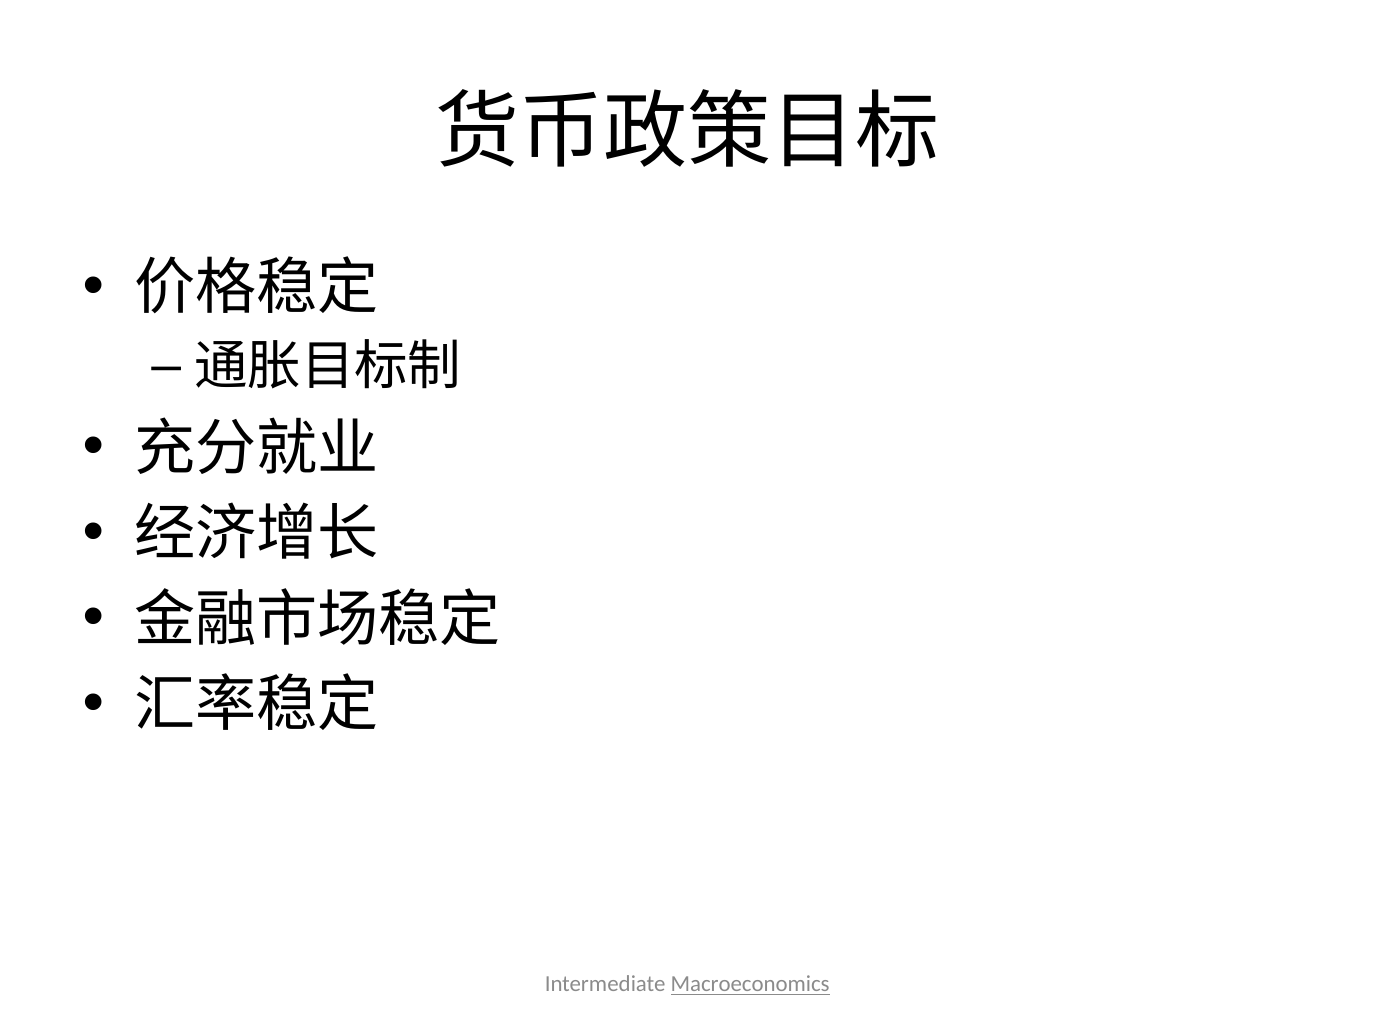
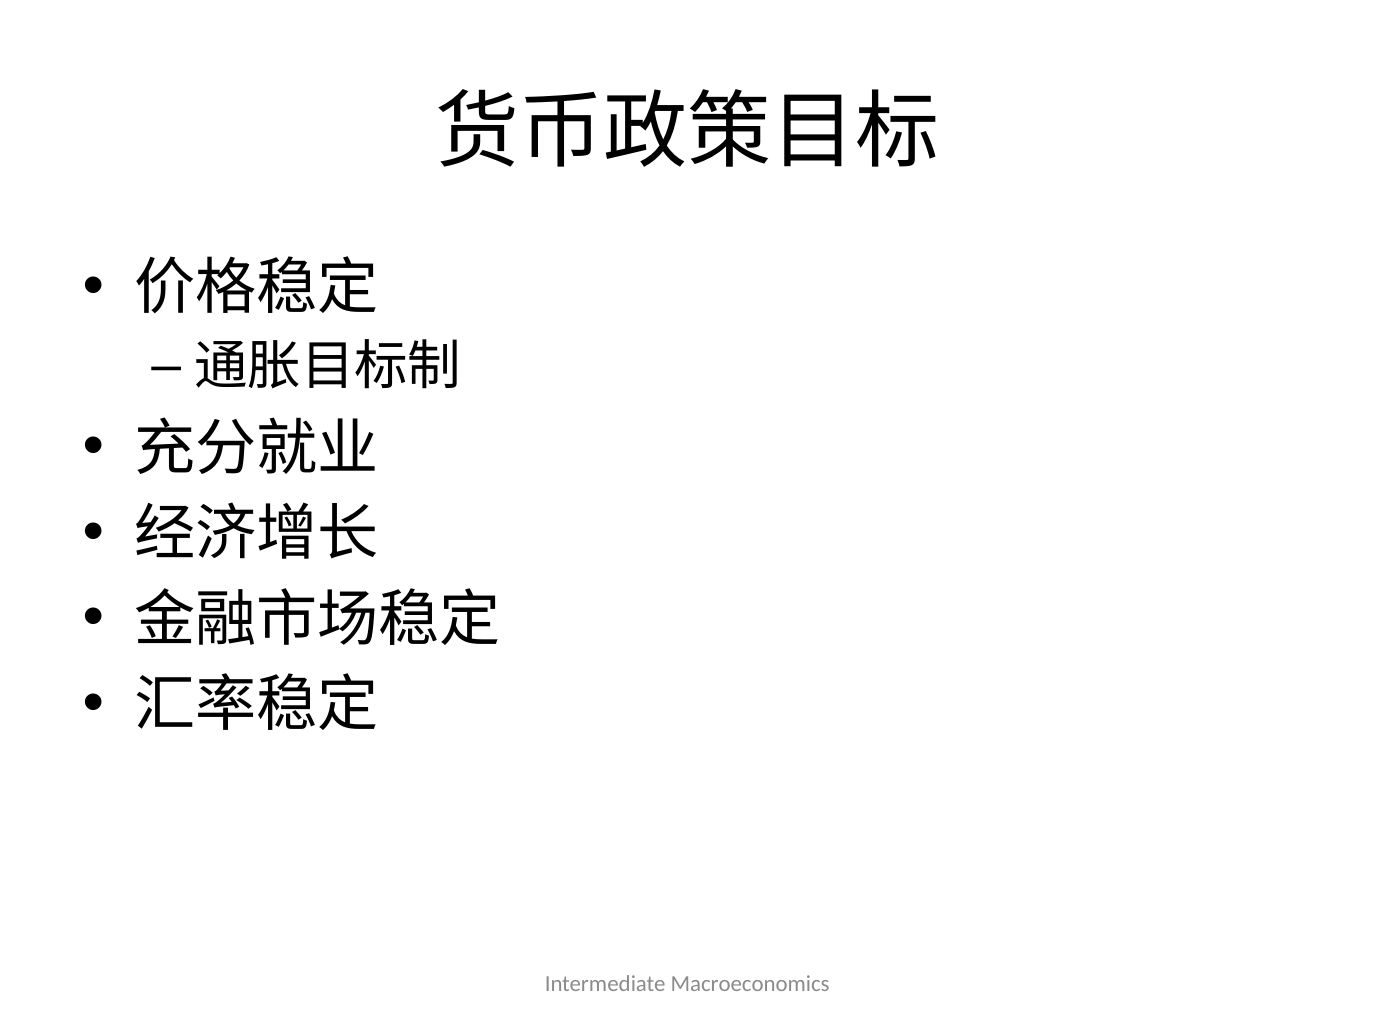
Macroeconomics underline: present -> none (750, 985)
